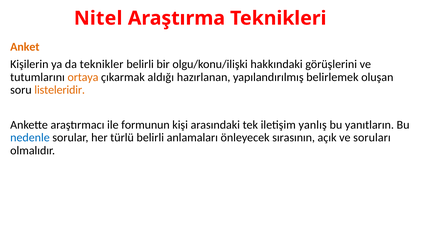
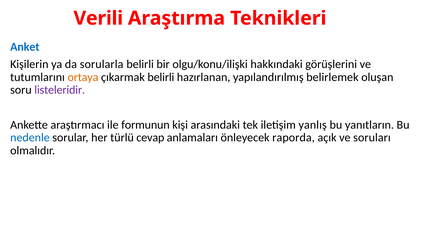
Nitel: Nitel -> Verili (98, 18)
Anket colour: orange -> blue (25, 47)
teknikler: teknikler -> sorularla (102, 64)
çıkarmak aldığı: aldığı -> belirli (161, 77)
listeleridir colour: orange -> purple (60, 90)
türlü belirli: belirli -> cevap (150, 138)
sırasının: sırasının -> raporda (294, 138)
